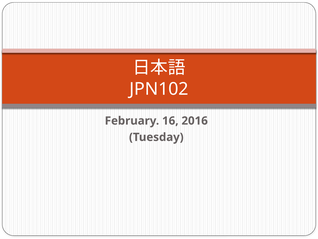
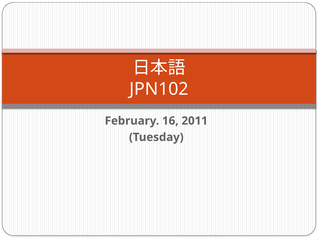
2016: 2016 -> 2011 (195, 121)
